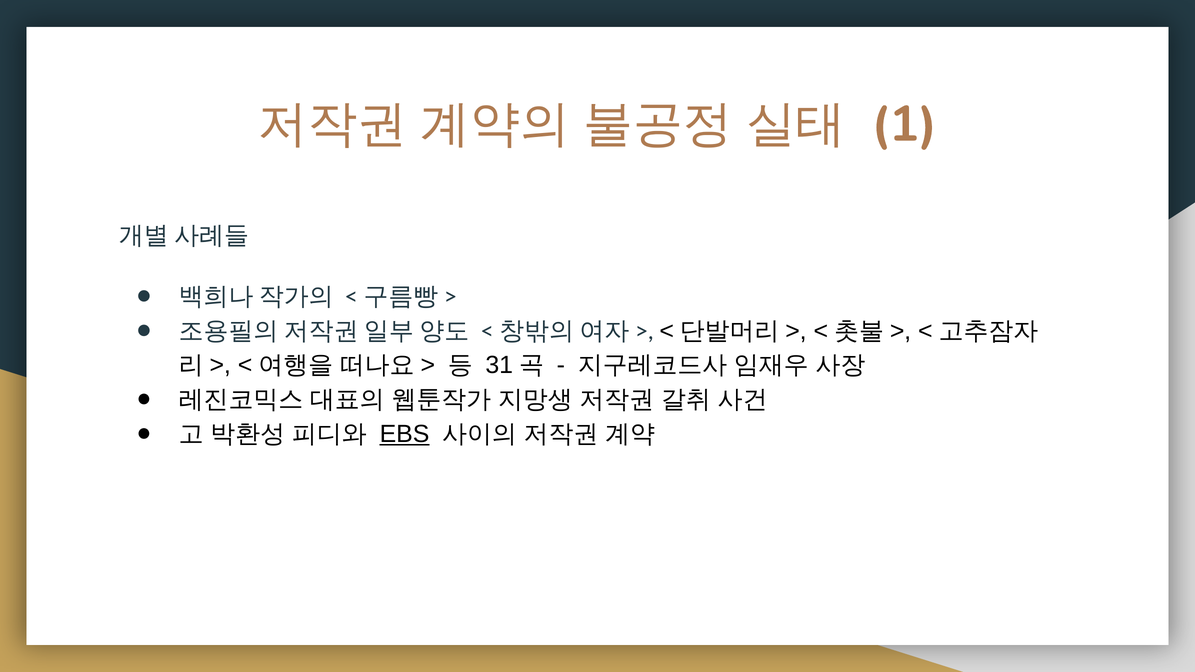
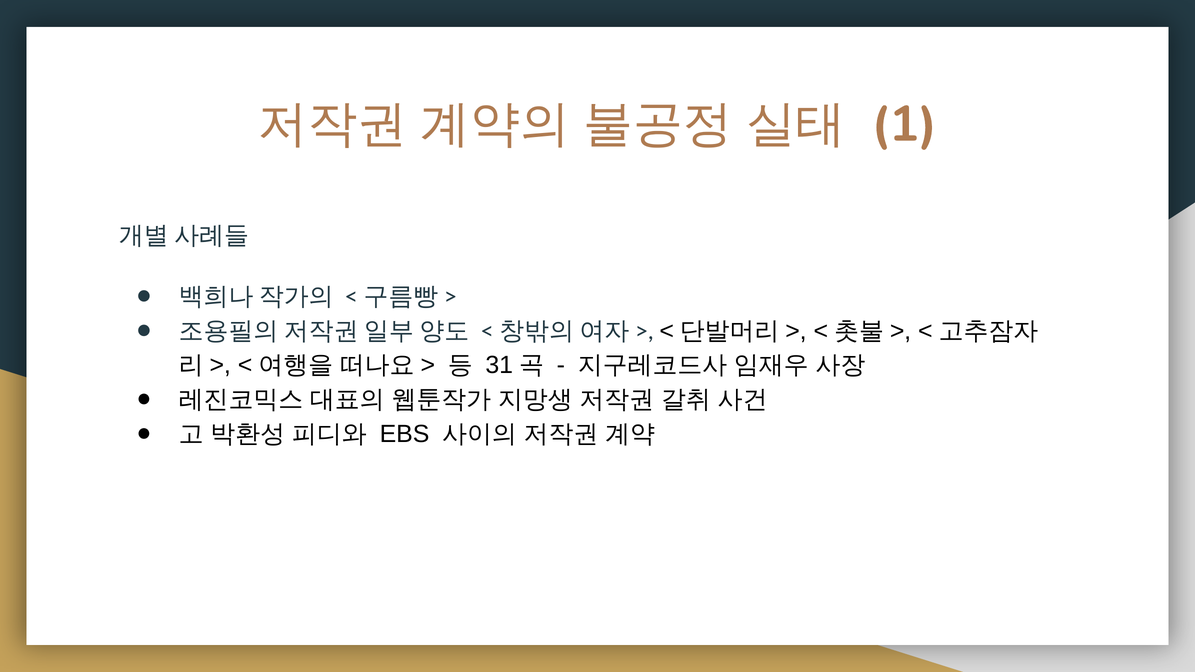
EBS underline: present -> none (405, 434)
